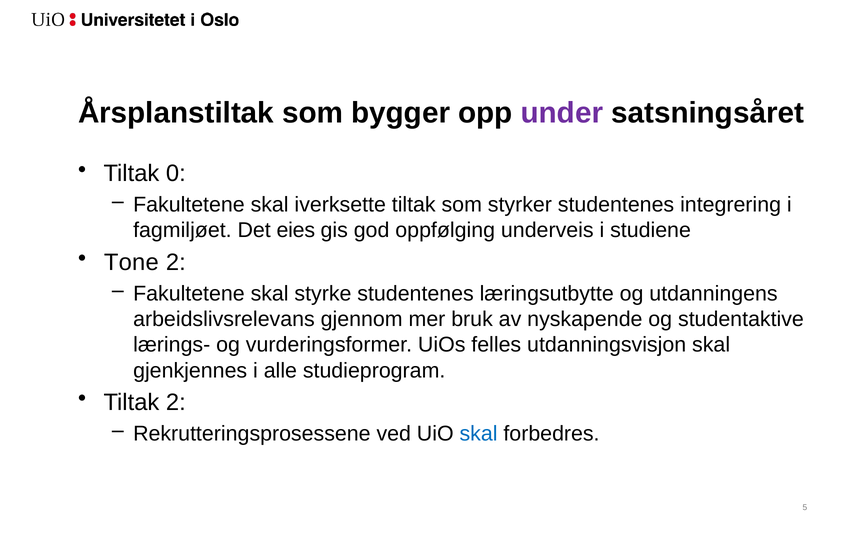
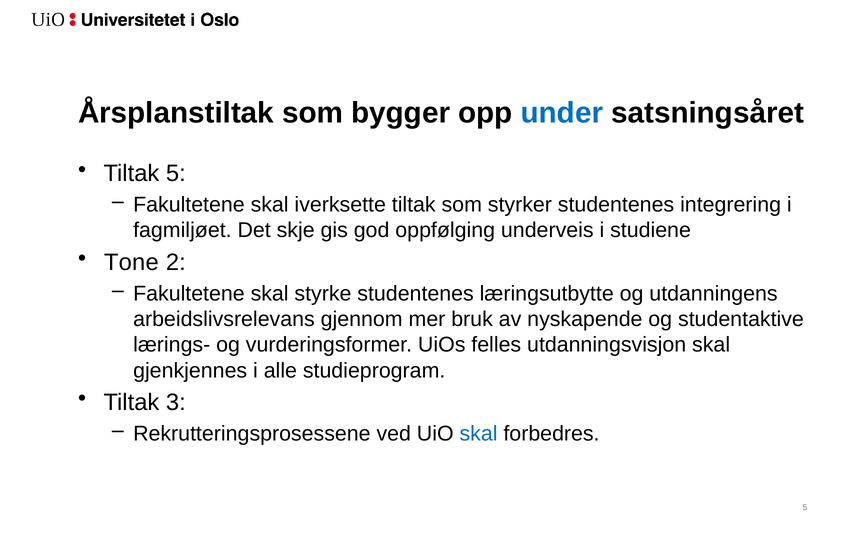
under colour: purple -> blue (562, 113)
Tiltak 0: 0 -> 5 (176, 174)
eies: eies -> skje (296, 231)
Tiltak 2: 2 -> 3 (176, 403)
